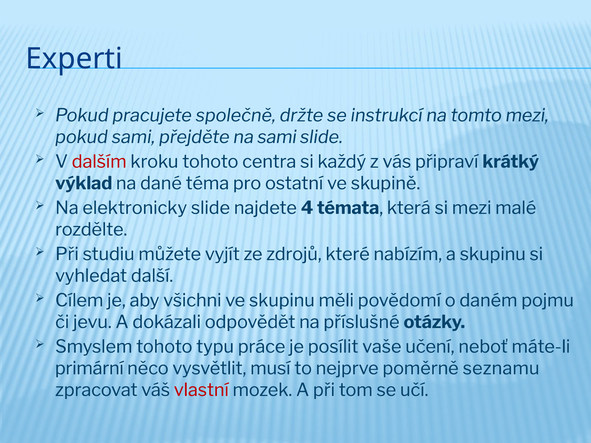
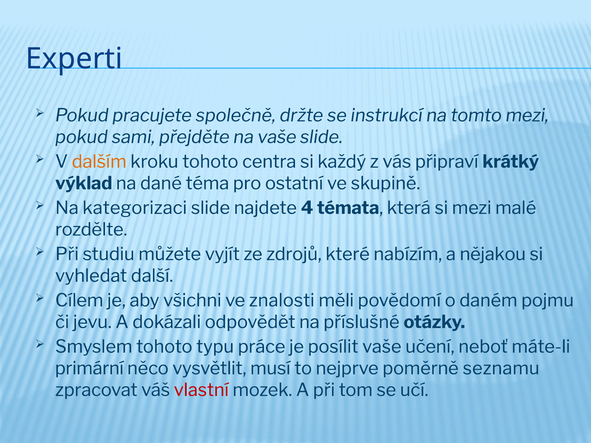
na sami: sami -> vaše (277, 137)
dalším colour: red -> orange (99, 162)
elektronicky: elektronicky -> kategorizaci (135, 208)
a skupinu: skupinu -> nějakou (493, 254)
ve skupinu: skupinu -> znalosti (282, 301)
